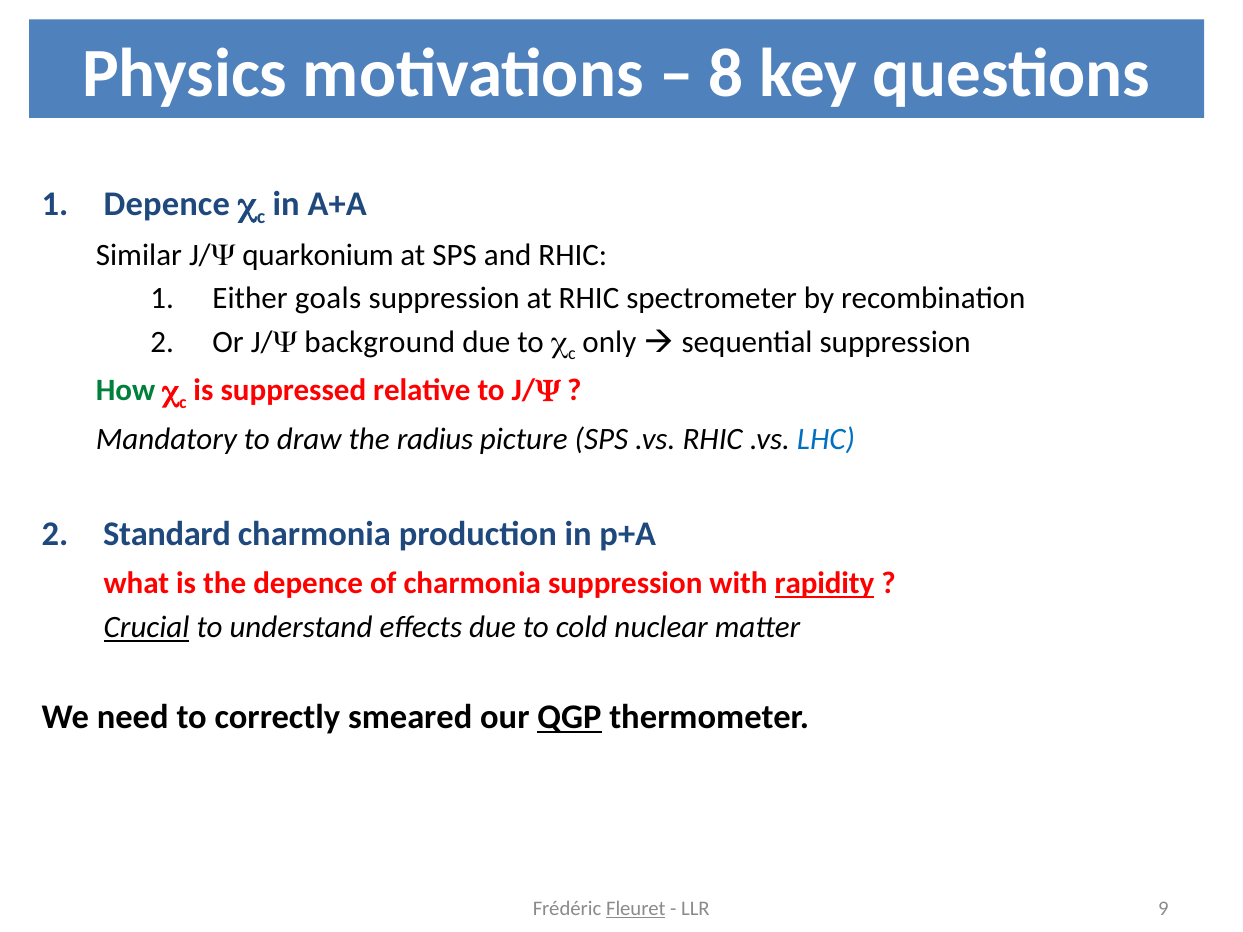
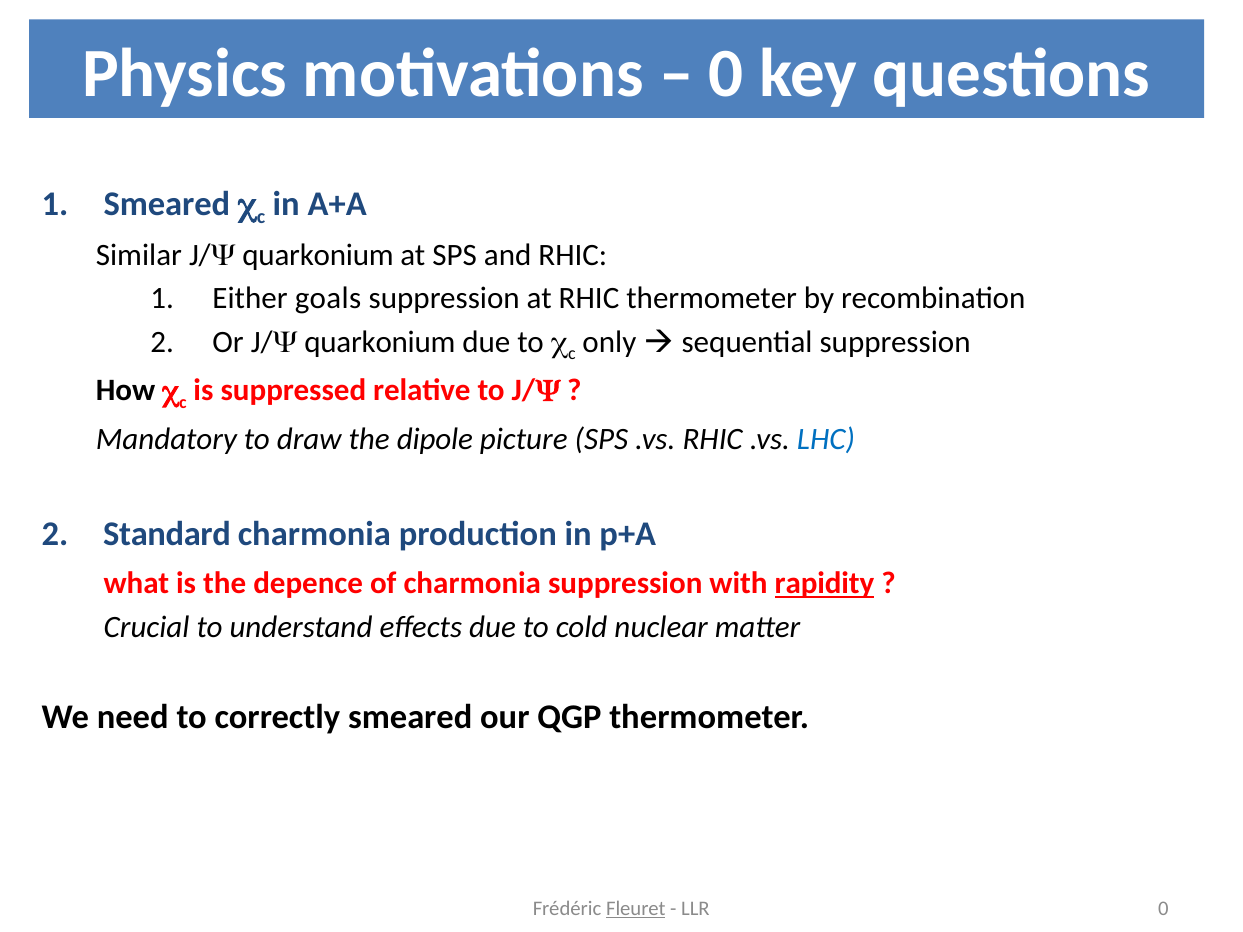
8: 8 -> 0 (726, 74)
Depence: Depence -> Smeared (167, 204)
RHIC spectrometer: spectrometer -> thermometer (712, 298)
Or J/Y background: background -> quarkonium (380, 342)
How colour: green -> black (126, 391)
radius: radius -> dipole (435, 439)
Crucial underline: present -> none (147, 628)
QGP underline: present -> none (569, 718)
LLR 9: 9 -> 0 (1163, 909)
